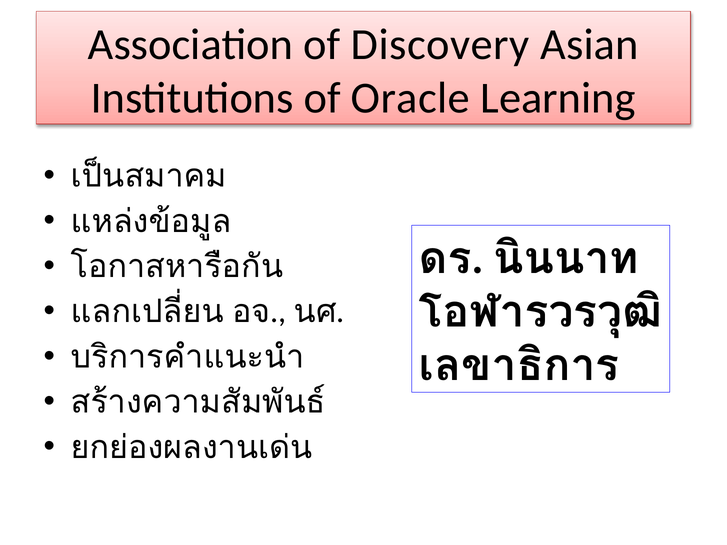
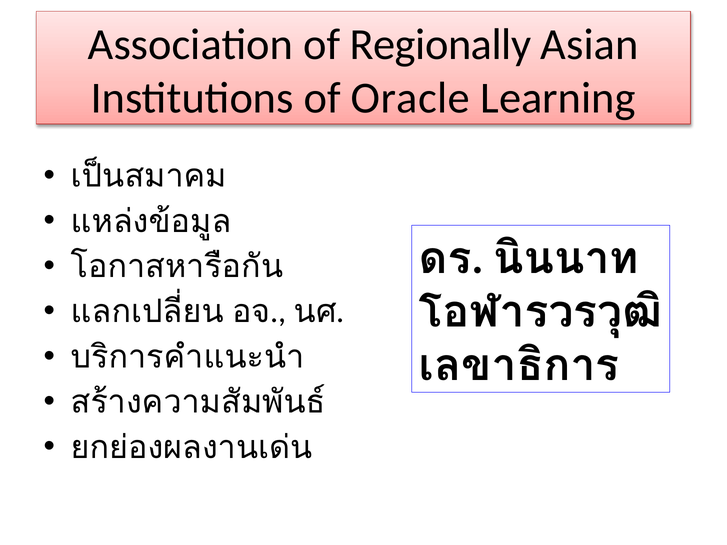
Discovery: Discovery -> Regionally (440, 45)
